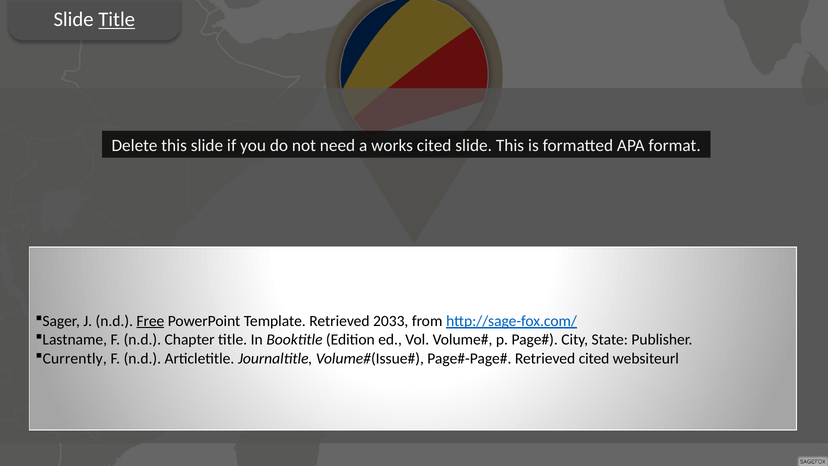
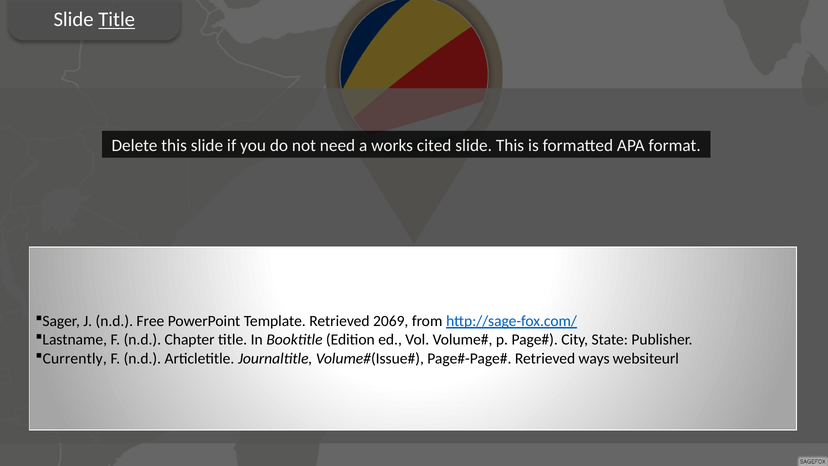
Free underline: present -> none (150, 321)
2033: 2033 -> 2069 (391, 321)
Retrieved cited: cited -> ways (594, 358)
